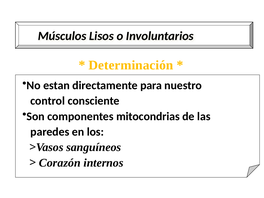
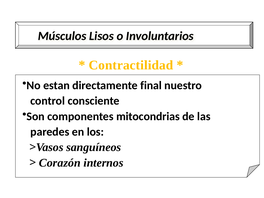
Determinación: Determinación -> Contractilidad (131, 65)
para: para -> final (151, 85)
